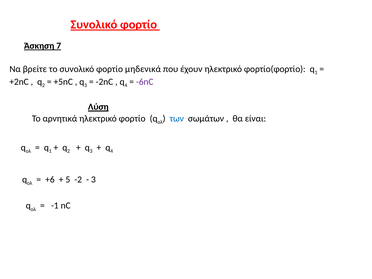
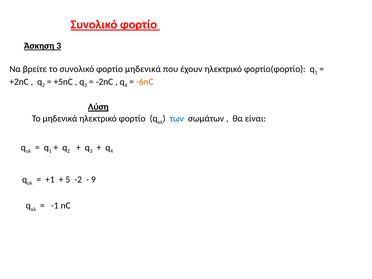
Άσκηση 7: 7 -> 3 (59, 46)
-6nC colour: purple -> orange (145, 82)
Το αρνητικά: αρνητικά -> μηδενικά (60, 118)
+6: +6 -> +1 (50, 180)
3: 3 -> 9 (93, 180)
